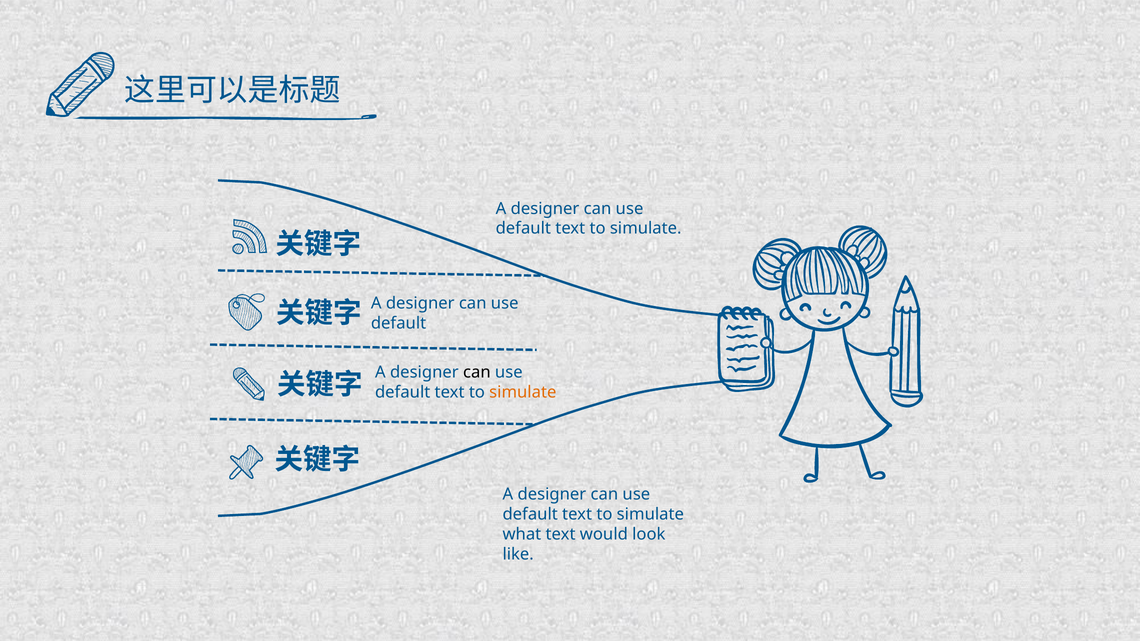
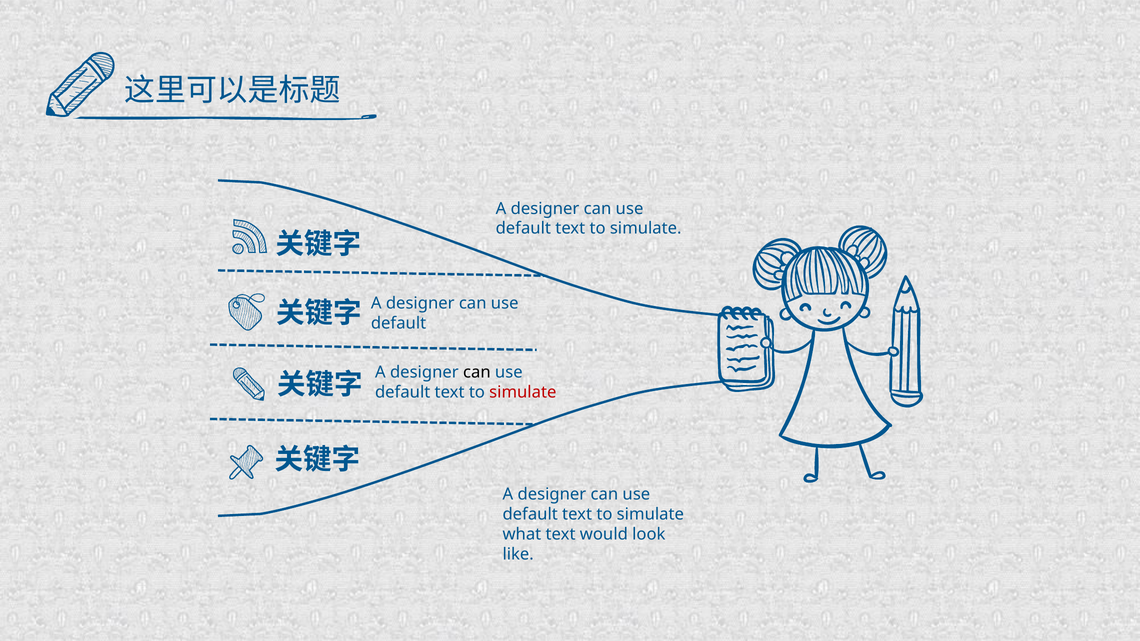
simulate colour: orange -> red (523, 392)
